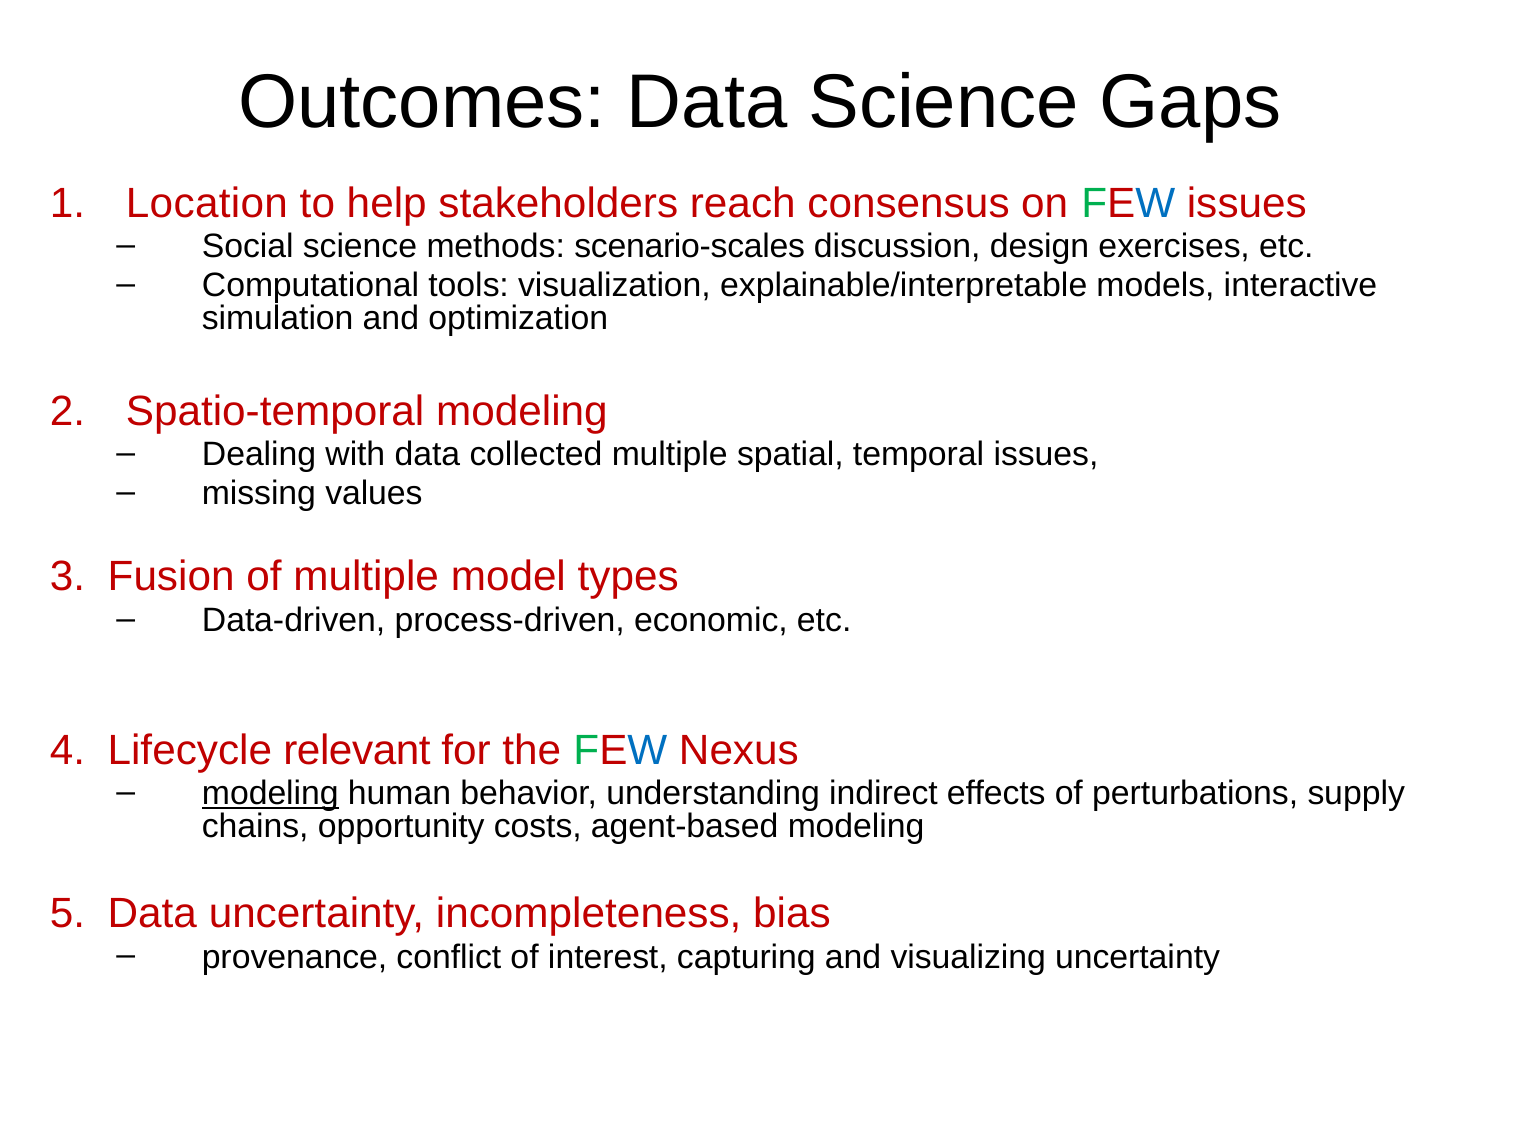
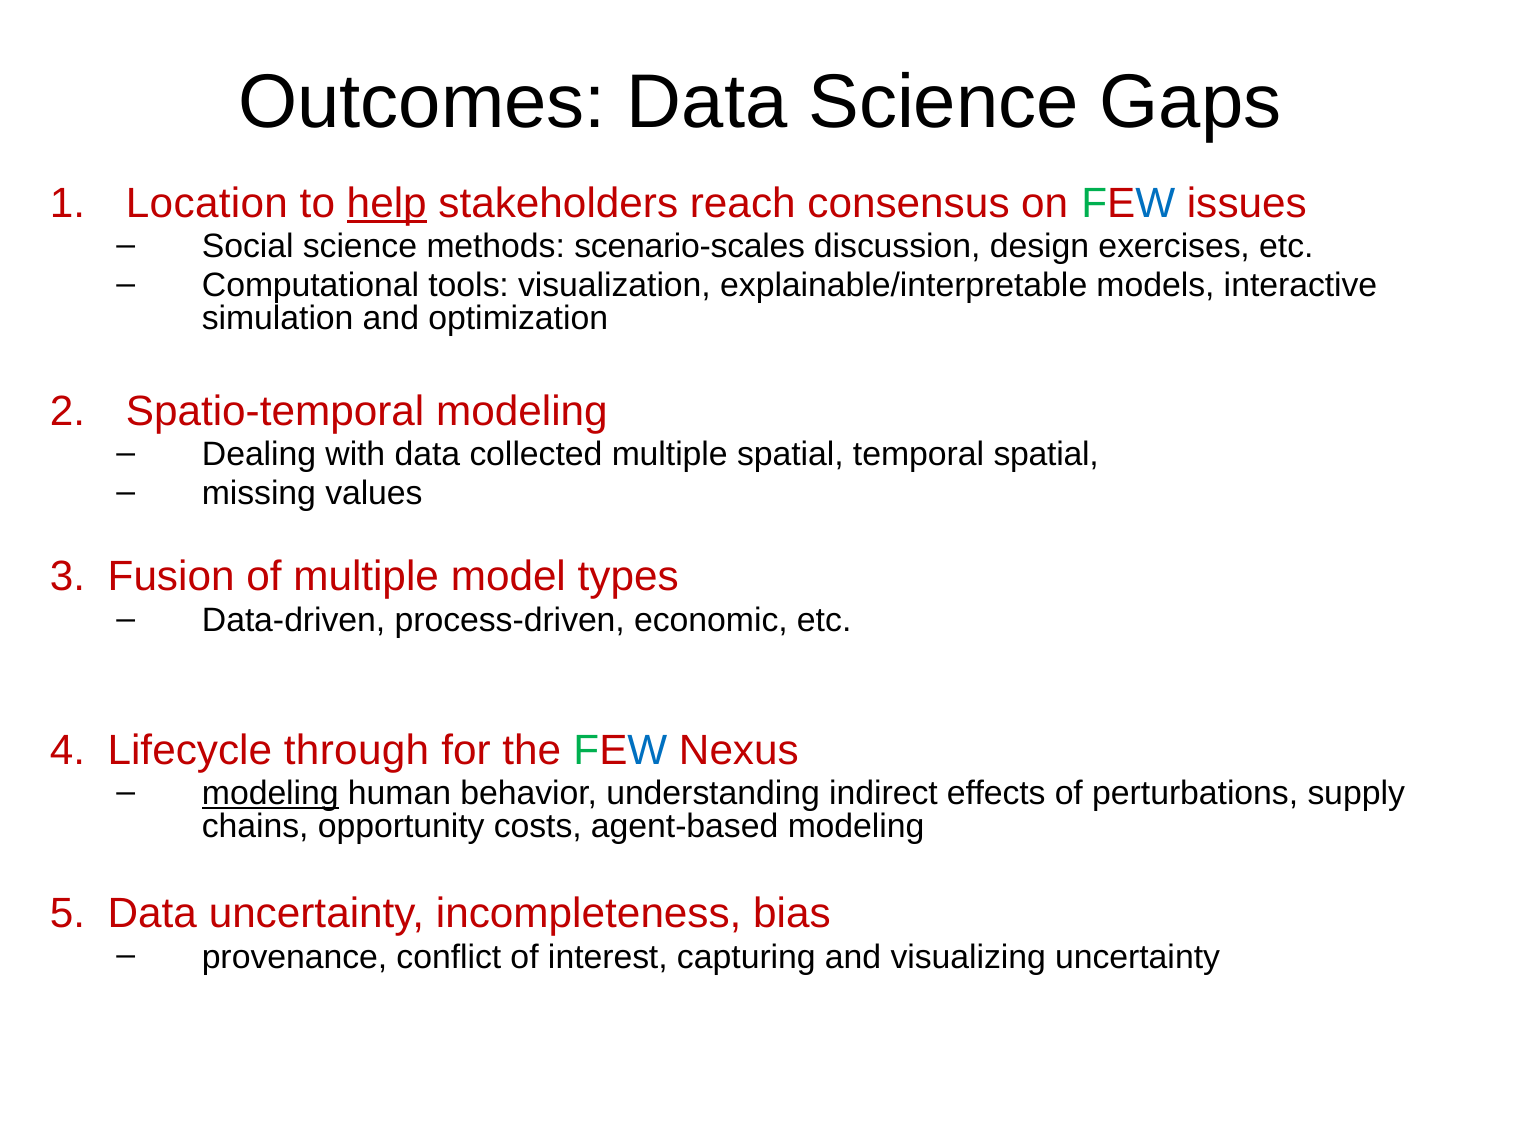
help underline: none -> present (387, 203)
temporal issues: issues -> spatial (1046, 455)
relevant: relevant -> through (357, 750)
